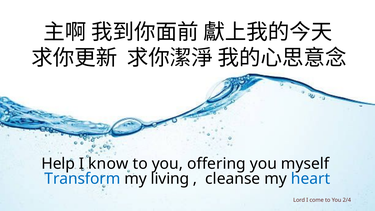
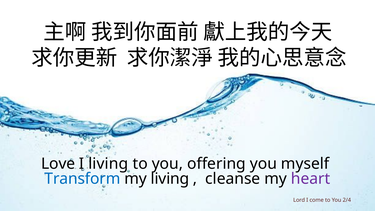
Help: Help -> Love (58, 164)
I know: know -> living (108, 164)
heart colour: blue -> purple (311, 179)
